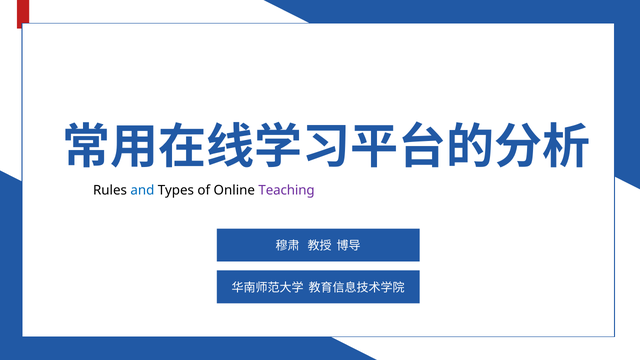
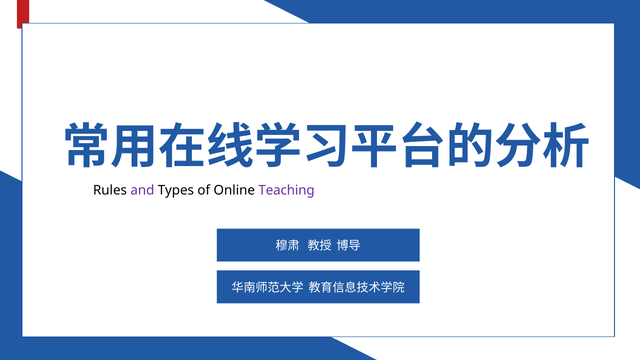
and colour: blue -> purple (142, 190)
